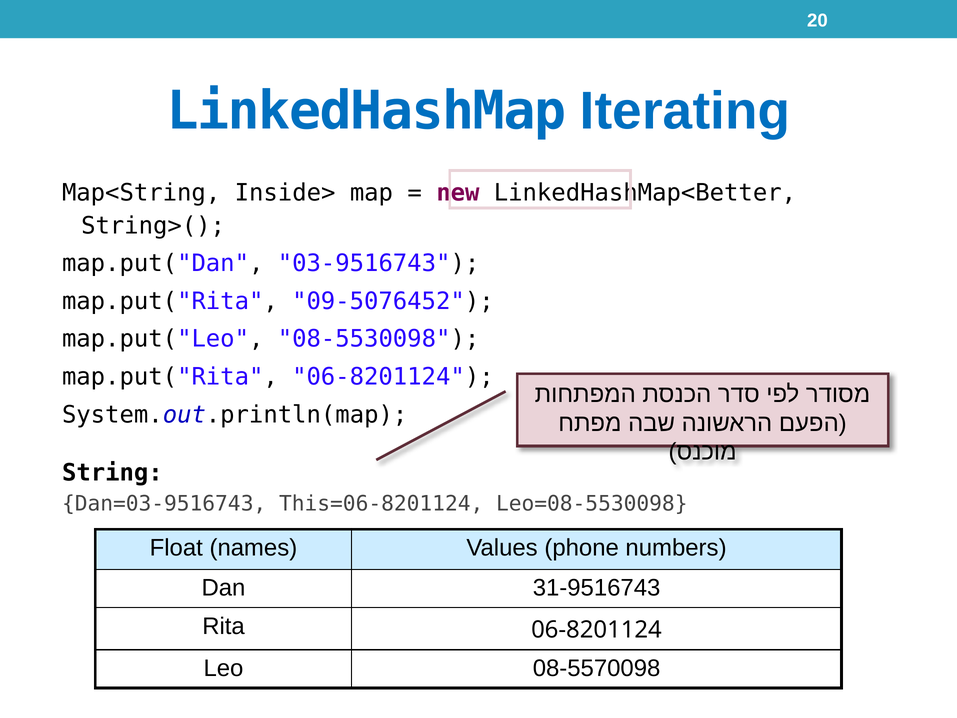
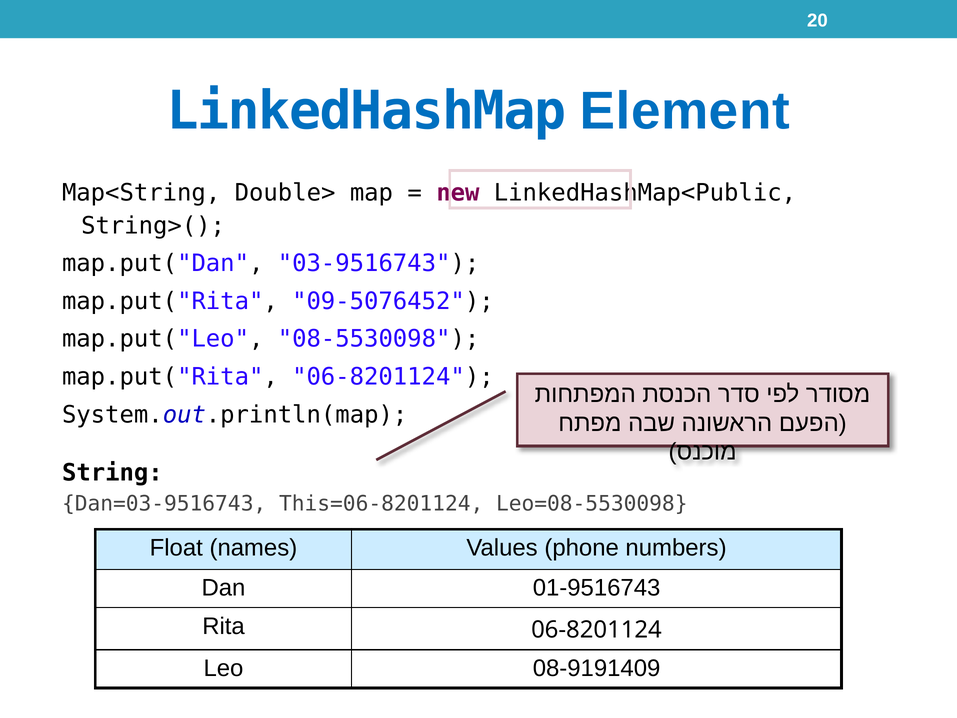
Iterating: Iterating -> Element (685, 111)
Inside>: Inside> -> Double> (285, 193)
LinkedHashMap<Better: LinkedHashMap<Better -> LinkedHashMap<Public (645, 193)
31-9516743: 31-9516743 -> 01-9516743 (597, 588)
08-5570098: 08-5570098 -> 08-9191409 (597, 668)
